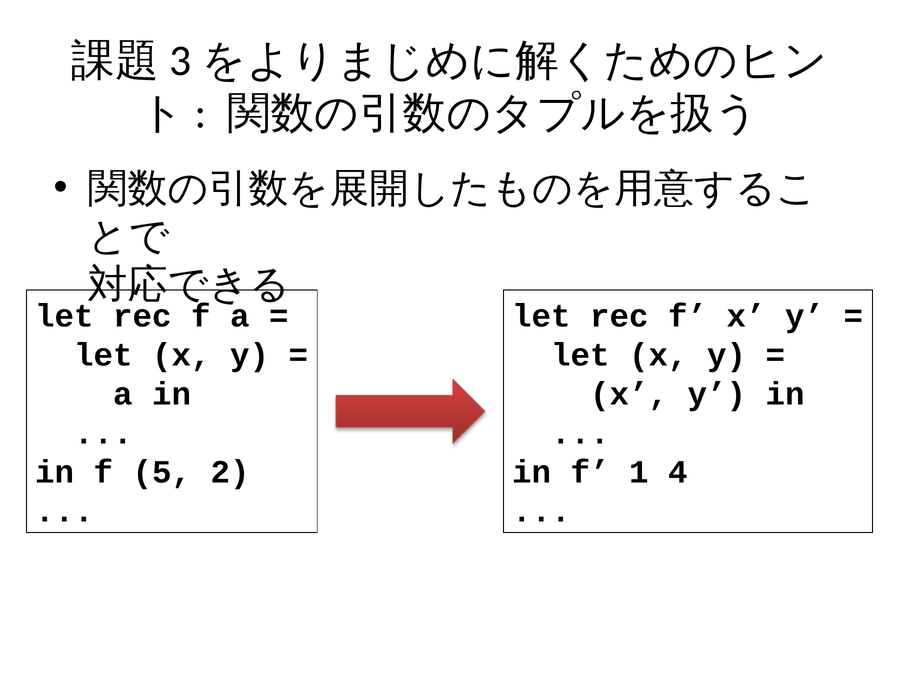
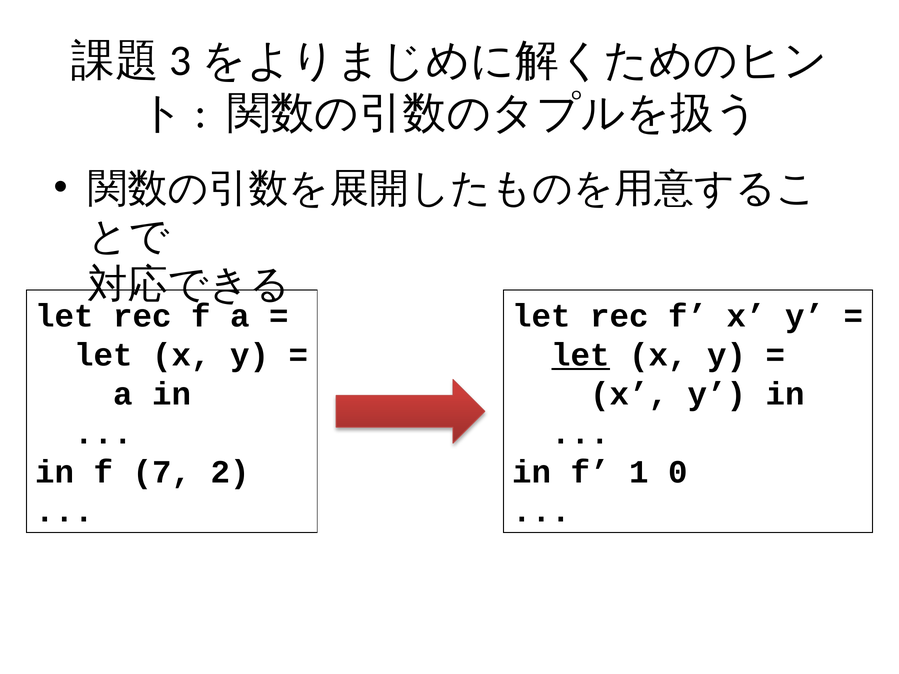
let underline: none -> present (581, 355)
5: 5 -> 7 (162, 472)
4: 4 -> 0 (678, 472)
